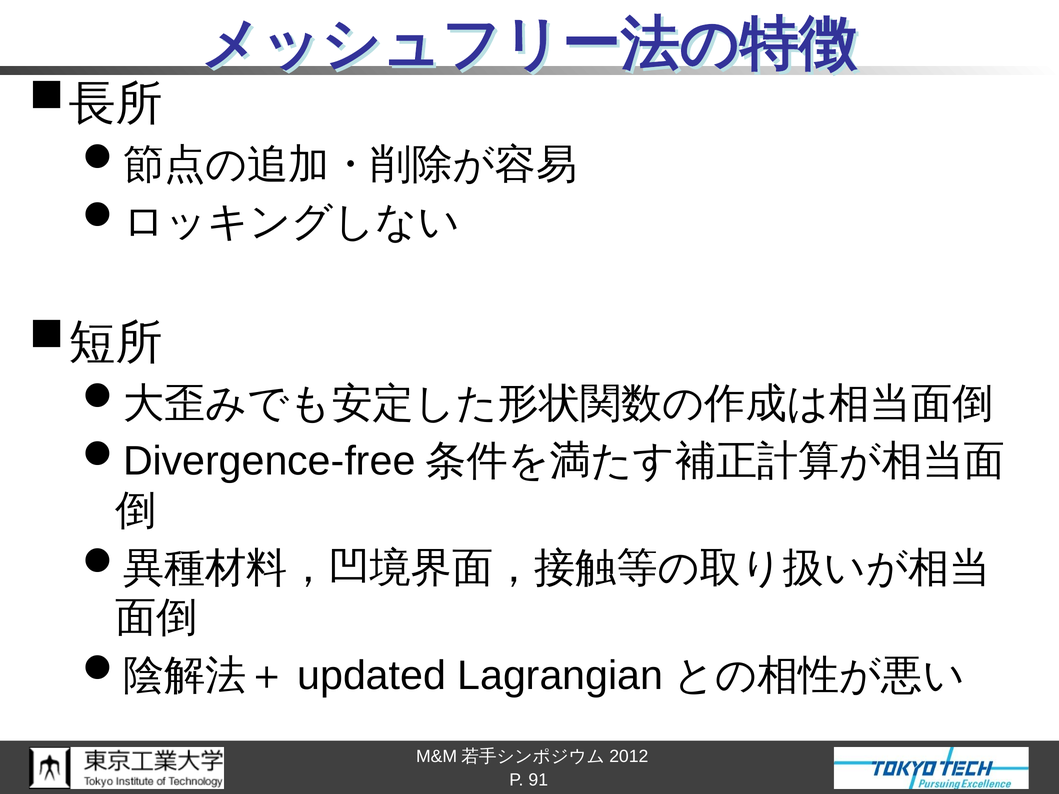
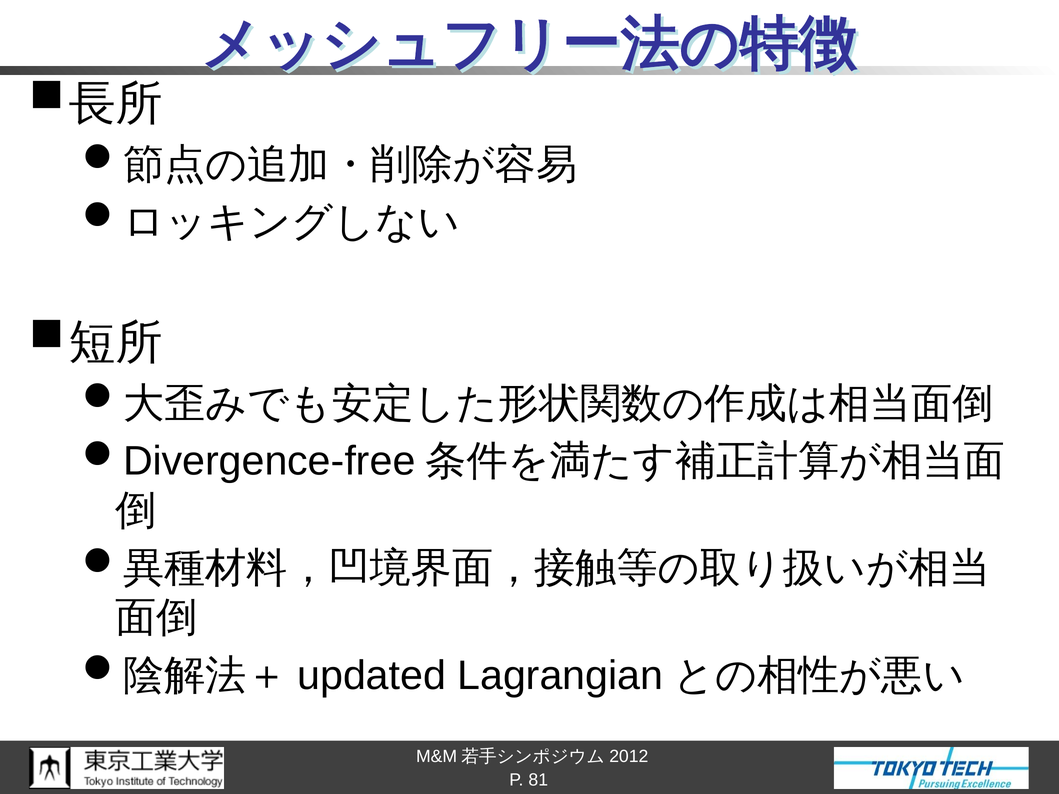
91: 91 -> 81 (538, 780)
